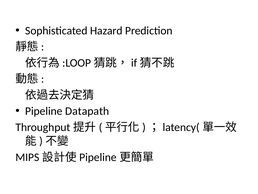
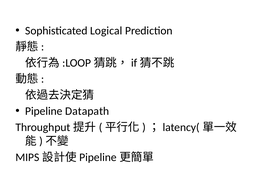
Hazard: Hazard -> Logical (106, 31)
